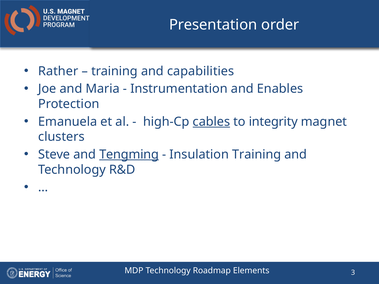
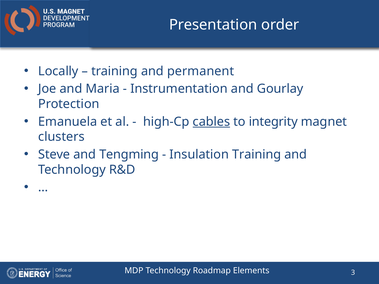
Rather: Rather -> Locally (58, 71)
capabilities: capabilities -> permanent (201, 71)
Enables: Enables -> Gourlay (280, 89)
Tengming underline: present -> none (129, 155)
